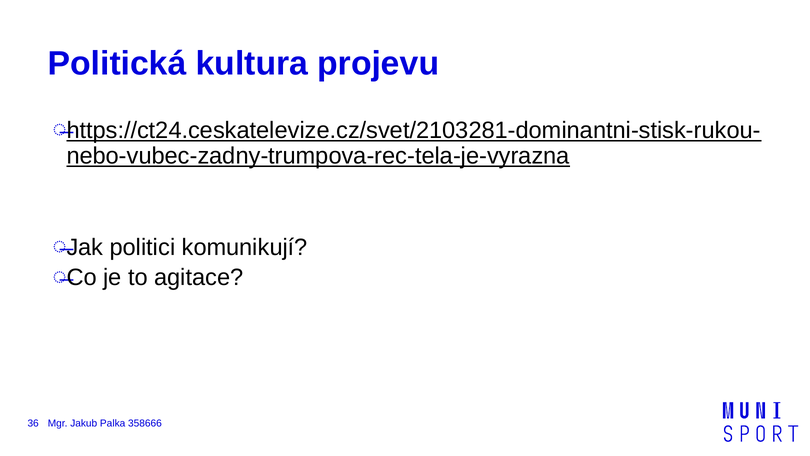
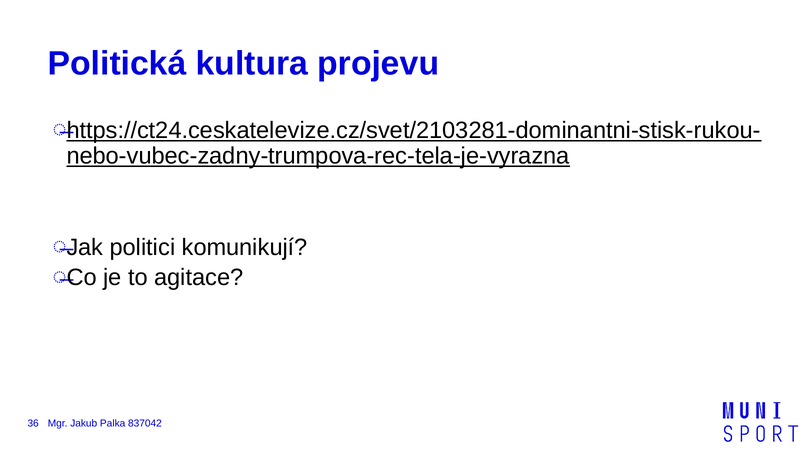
358666: 358666 -> 837042 (145, 423)
